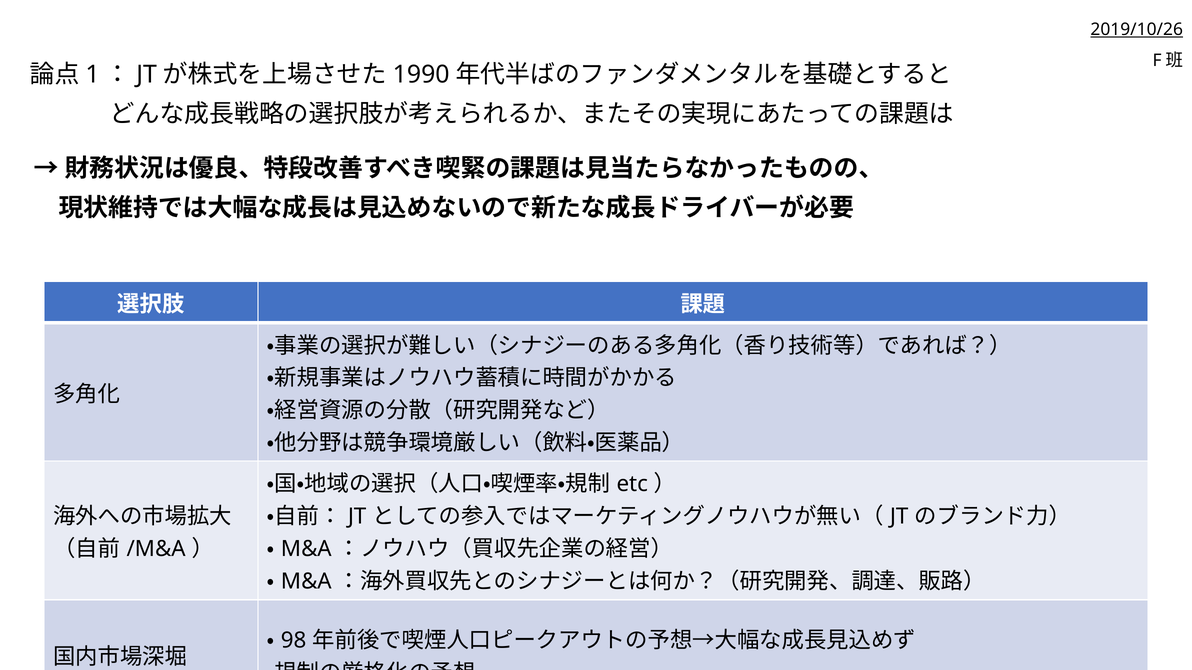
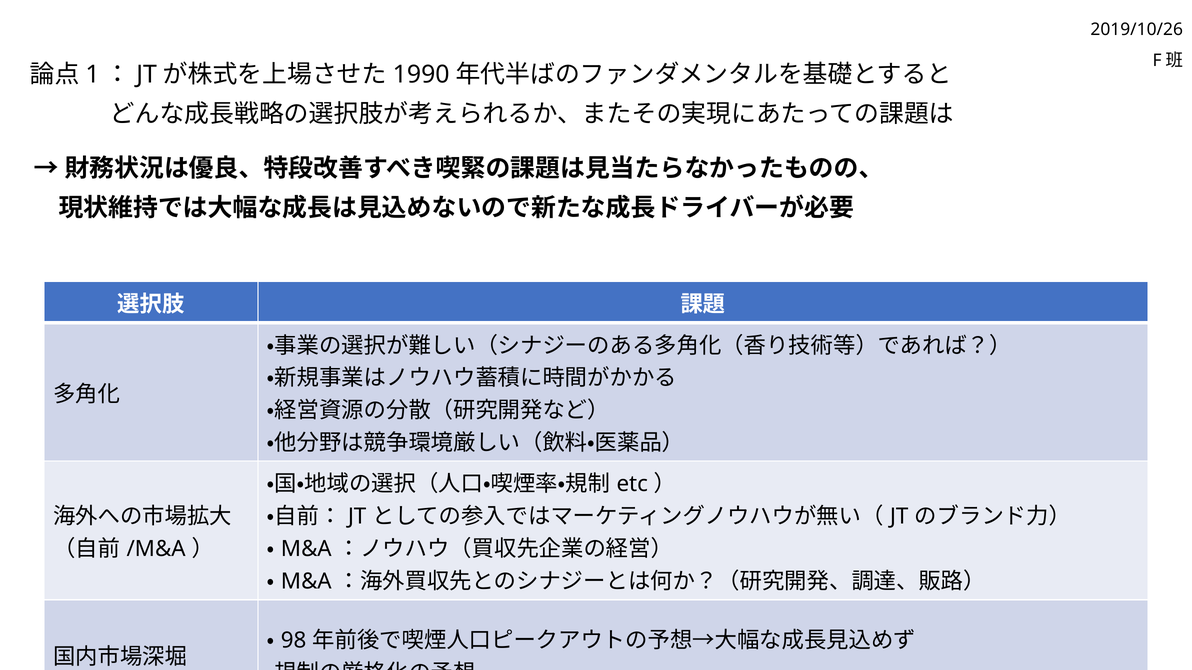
2019/10/26 underline: present -> none (1137, 29)
